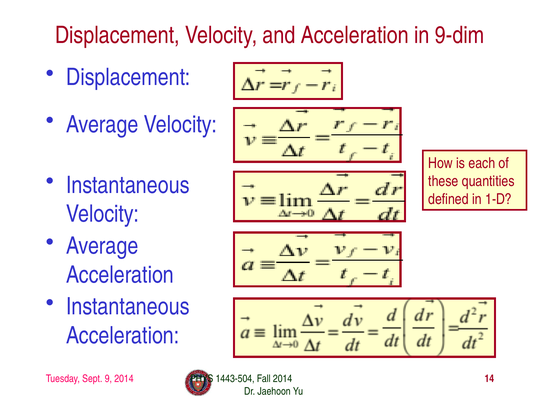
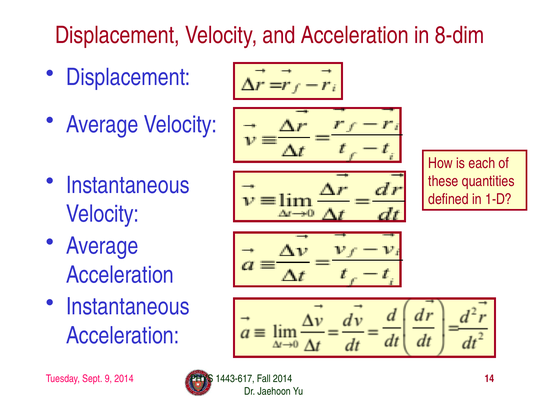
9-dim: 9-dim -> 8-dim (460, 35)
1443-504: 1443-504 -> 1443-617 (235, 379)
